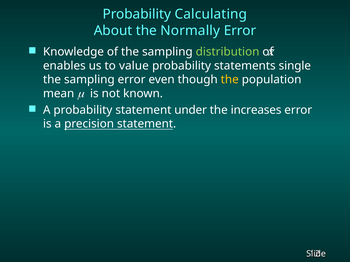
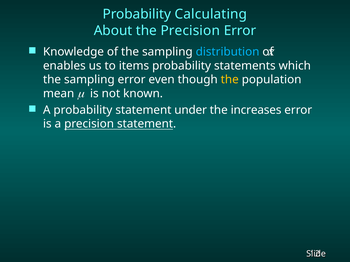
the Normally: Normally -> Precision (190, 31)
distribution colour: light green -> light blue (228, 52)
value: value -> items (134, 66)
single: single -> which (295, 66)
